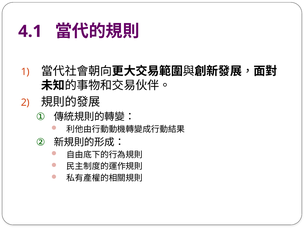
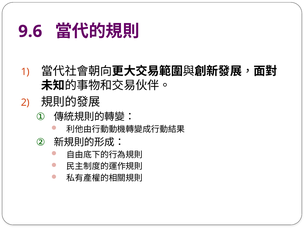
4.1: 4.1 -> 9.6 (30, 31)
